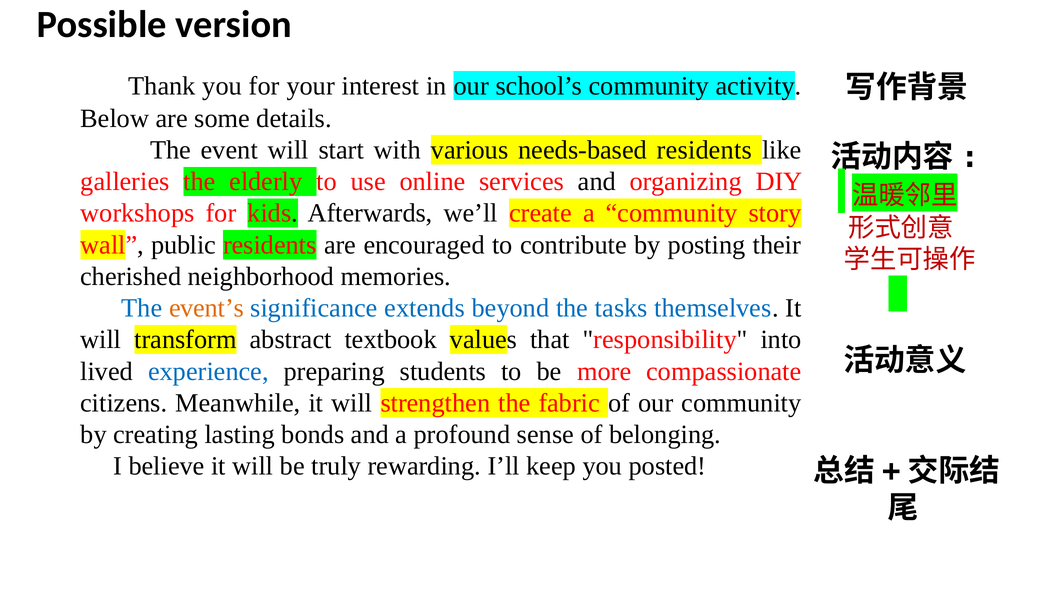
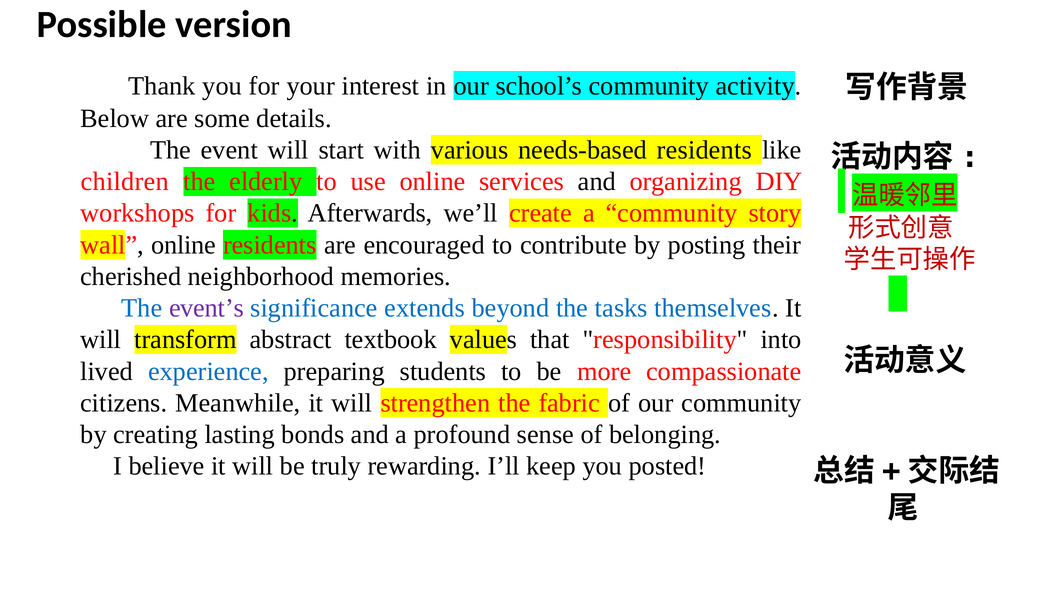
galleries: galleries -> children (125, 182)
wall public: public -> online (183, 245)
event’s colour: orange -> purple (206, 308)
